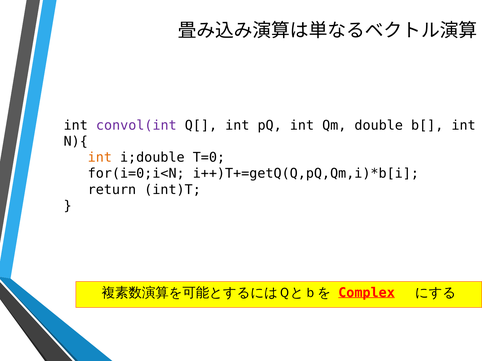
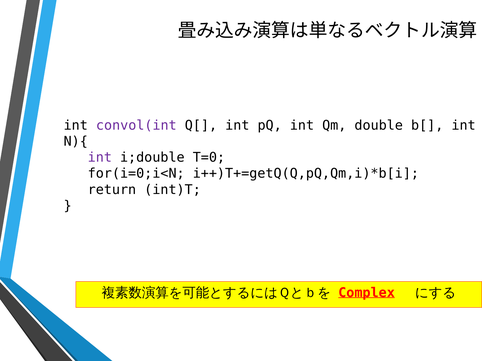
int colour: orange -> purple (100, 158)
